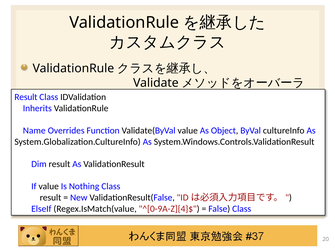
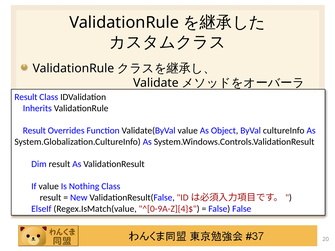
Name: Name -> Result (34, 131)
False Class: Class -> False (242, 209)
